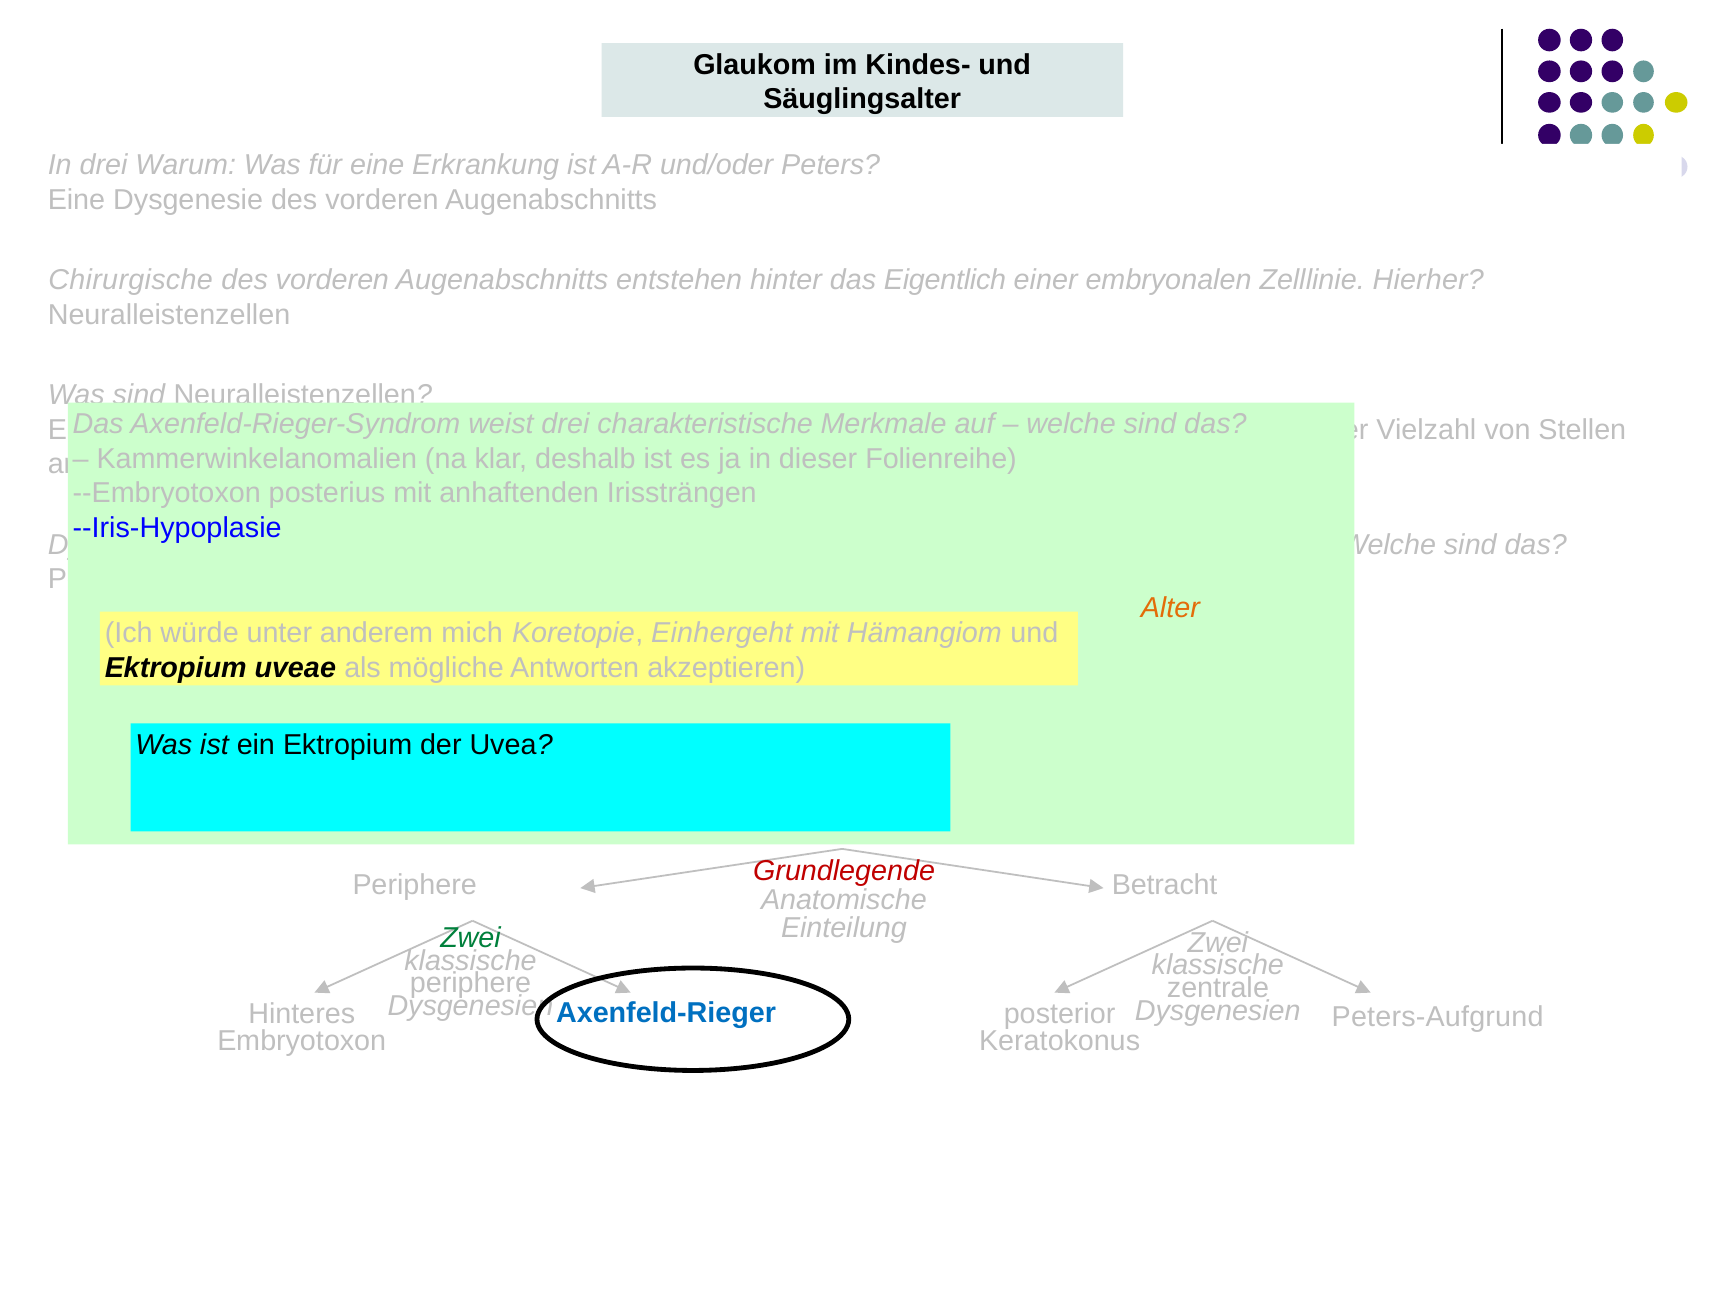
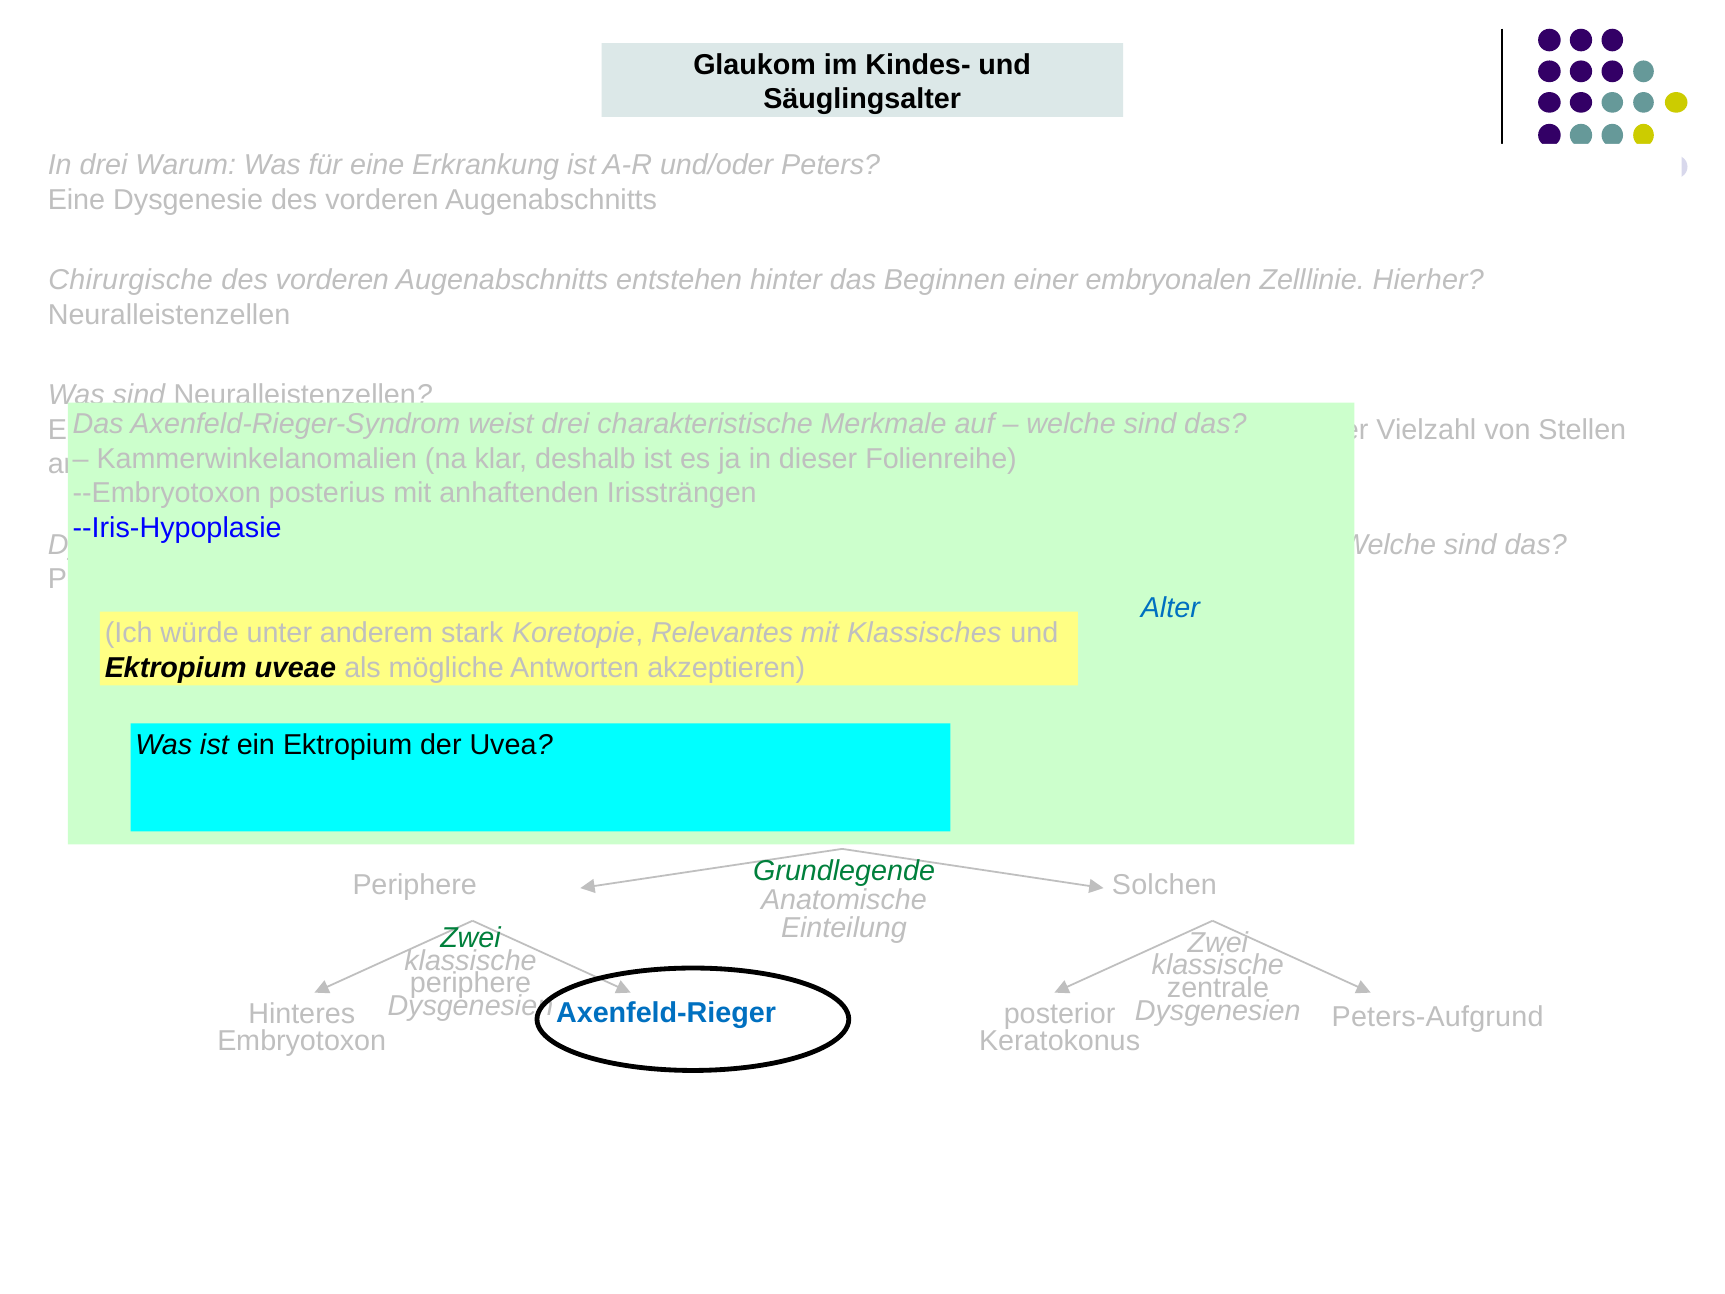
Eigentlich: Eigentlich -> Beginnen (945, 280)
Alter colour: orange -> blue (1170, 608)
mich: mich -> stark (472, 633)
Einhergeht: Einhergeht -> Relevantes (722, 633)
Hämangiom: Hämangiom -> Klassisches (924, 633)
Grundlegende colour: red -> green (844, 871)
Betracht: Betracht -> Solchen (1164, 885)
